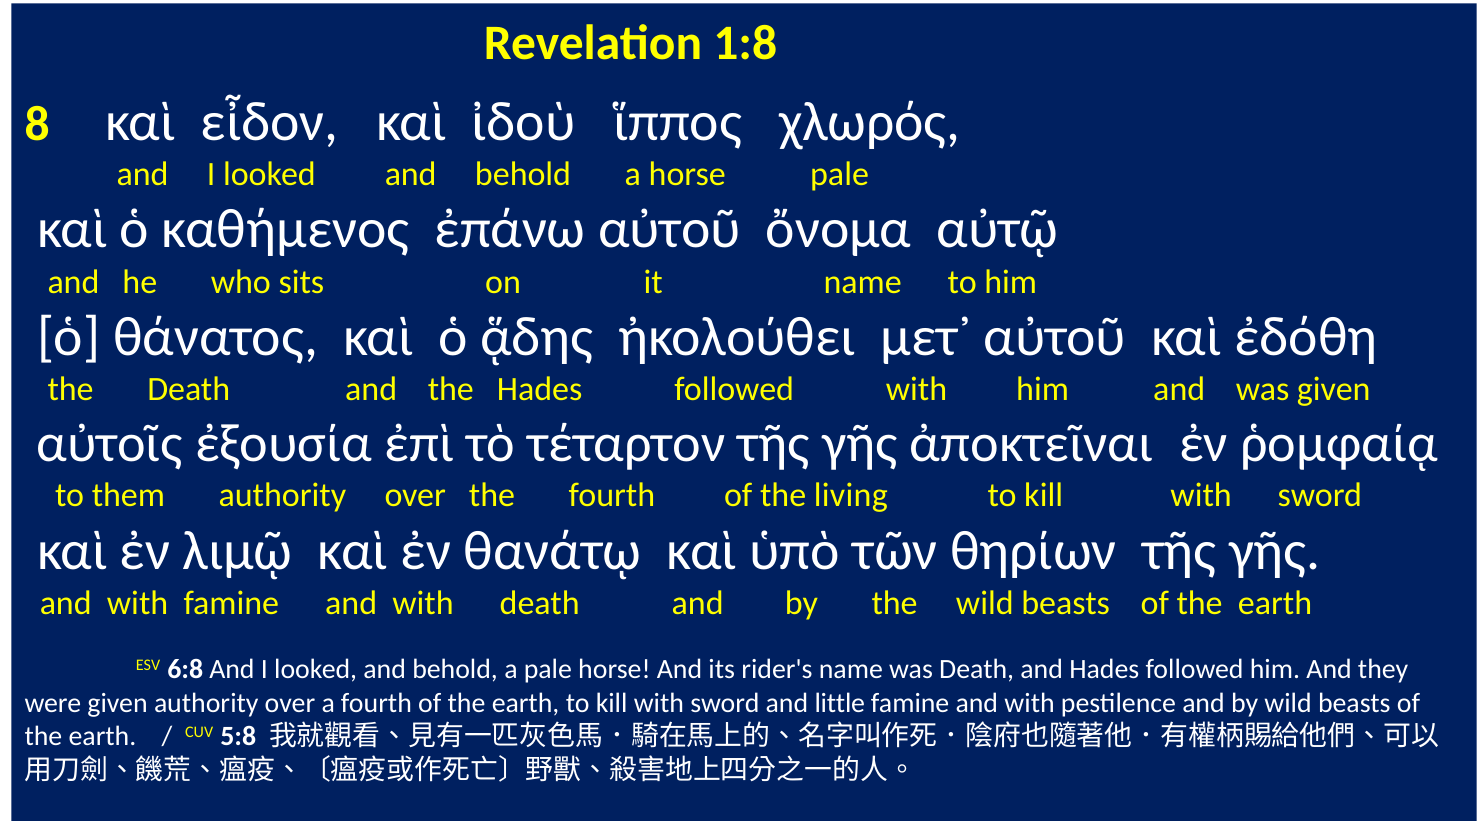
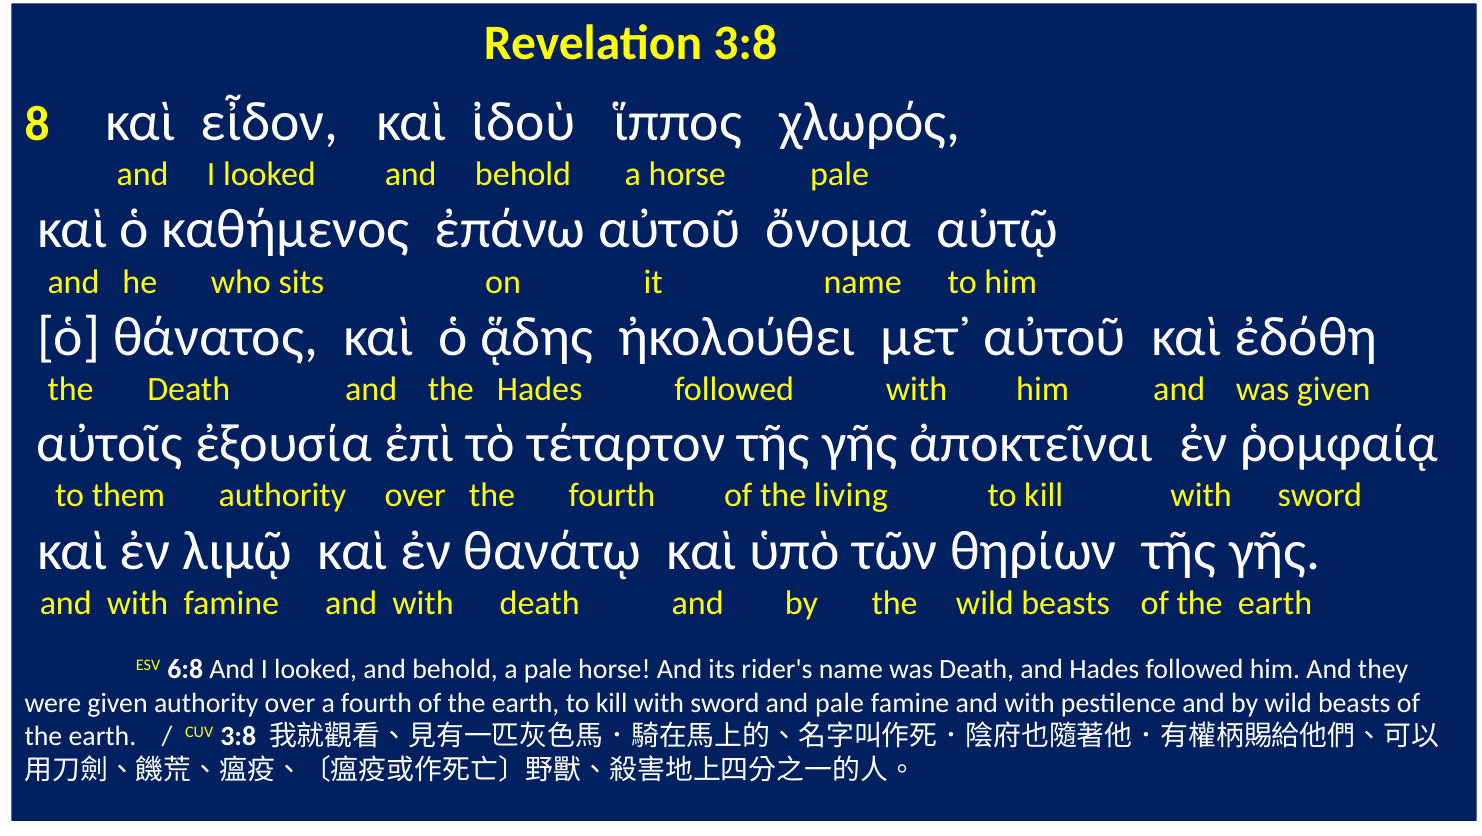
Revelation 1:8: 1:8 -> 3:8 (745, 43)
and little: little -> pale (840, 703)
CUV 5:8: 5:8 -> 3:8 (238, 736)
